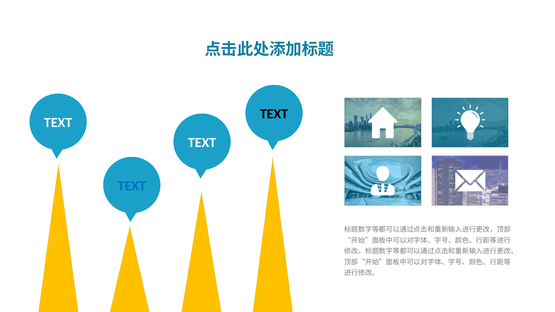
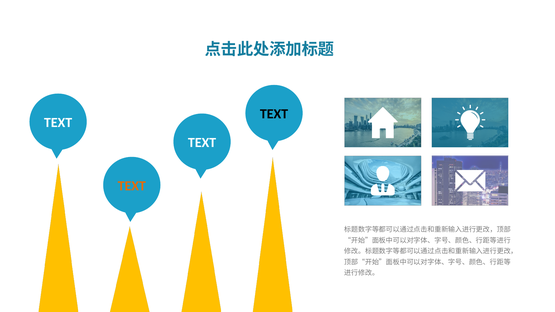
TEXT colour: blue -> orange (132, 186)
